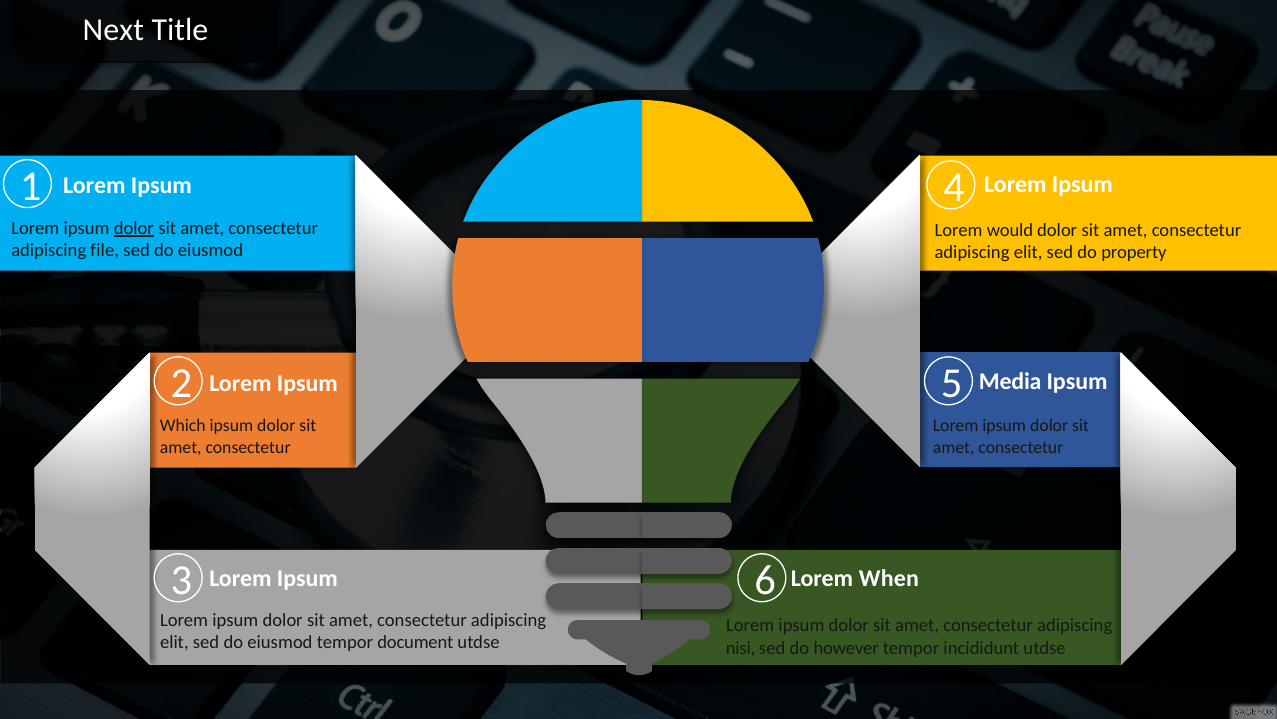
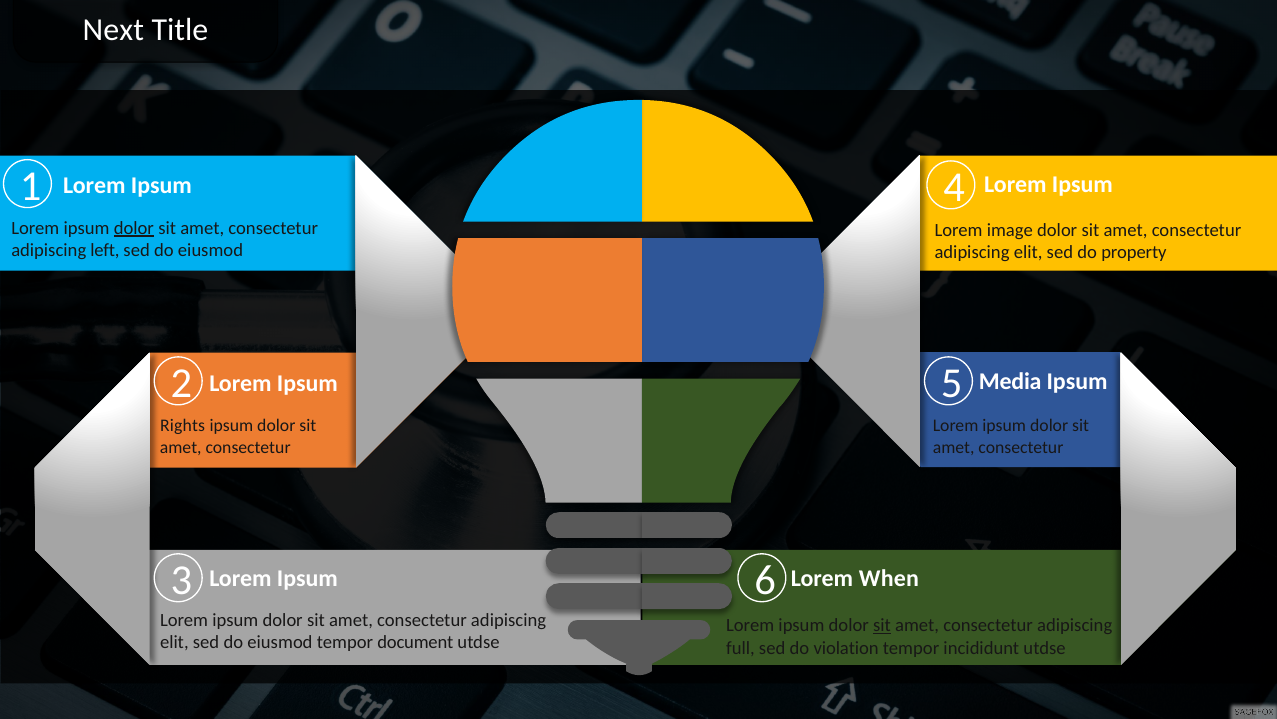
would: would -> image (1010, 230)
file: file -> left (105, 250)
Which: Which -> Rights (183, 426)
sit underline: none -> present (882, 625)
nisi: nisi -> full (740, 647)
however: however -> violation (846, 647)
